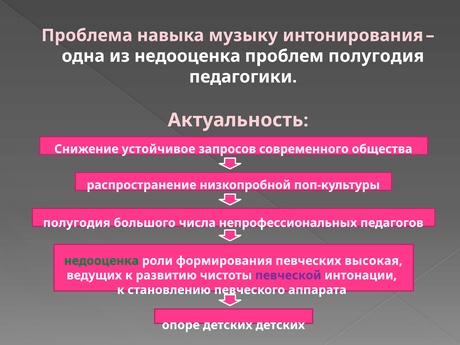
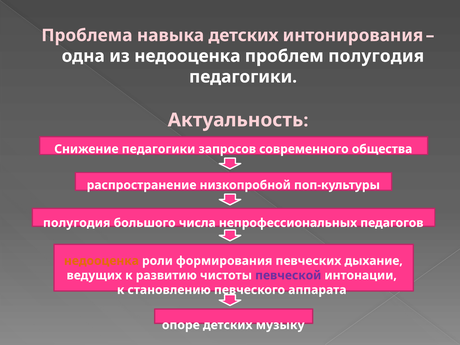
навыка музыку: музыку -> детских (243, 35)
Снижение устойчивое: устойчивое -> педагогики (159, 149)
недооценка colour: green -> orange (101, 261)
высокая: высокая -> дыхание (374, 261)
детских детских: детских -> музыку (280, 325)
